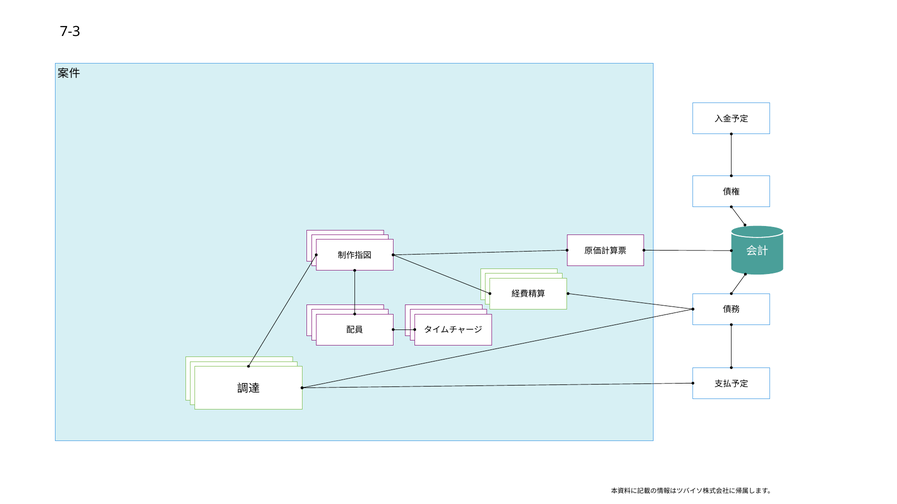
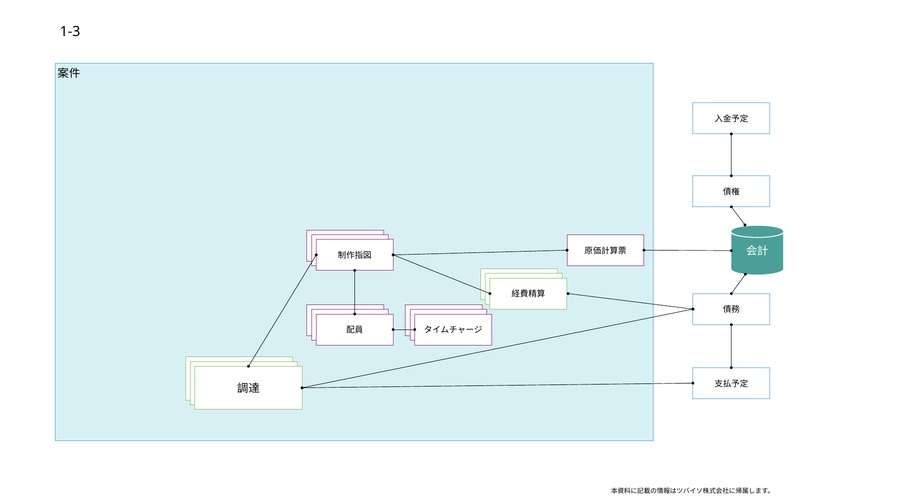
7-3: 7-3 -> 1-3 (70, 32)
